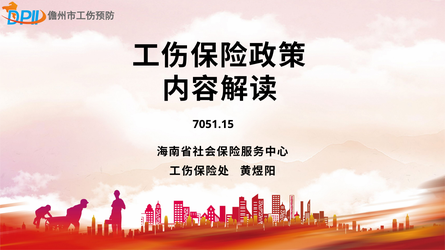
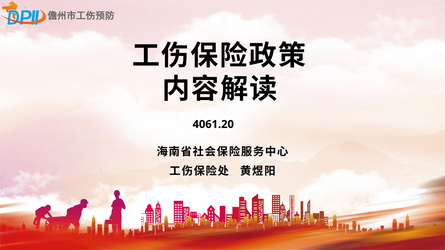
7051.15: 7051.15 -> 4061.20 (213, 124)
